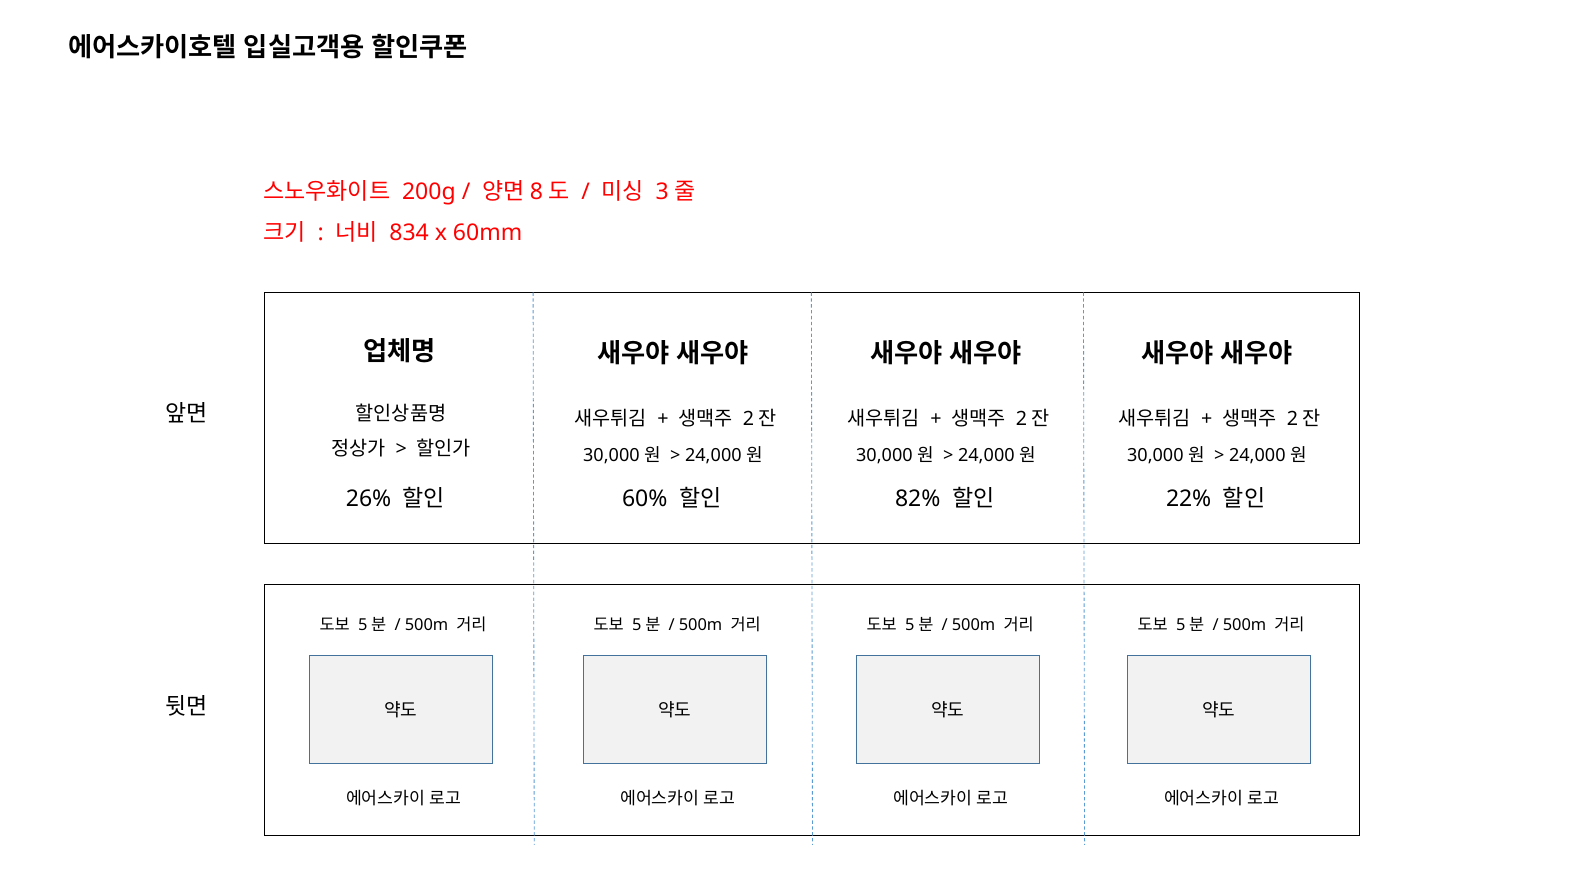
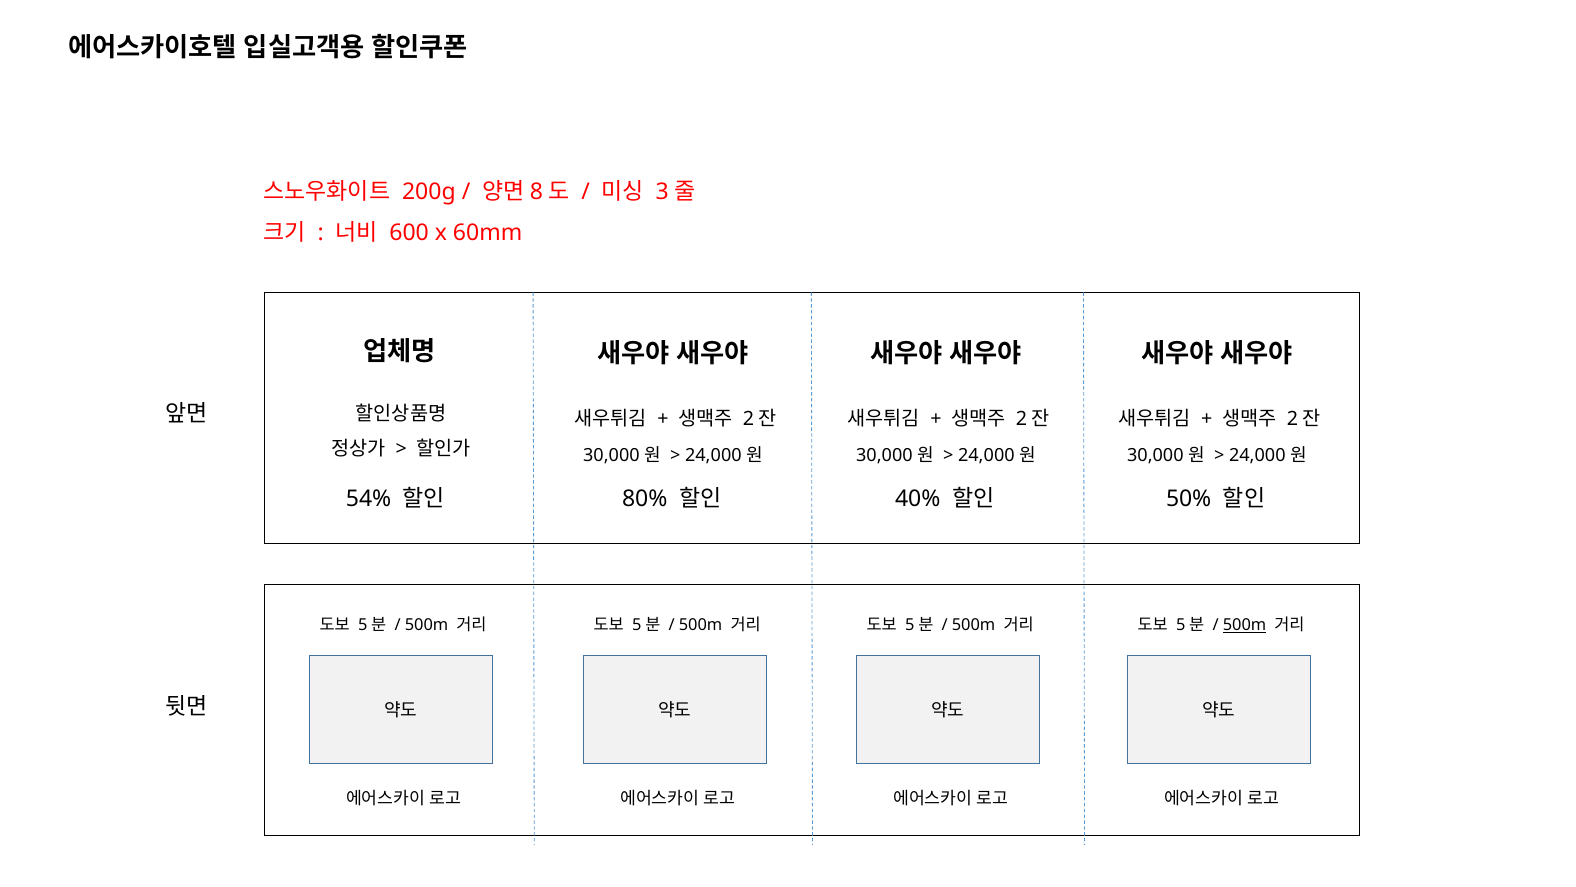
834: 834 -> 600 (409, 233)
26%: 26% -> 54% (369, 499)
60%: 60% -> 80% (645, 499)
82%: 82% -> 40% (918, 499)
22%: 22% -> 50% (1189, 499)
500m underline: none -> present (1245, 625)
